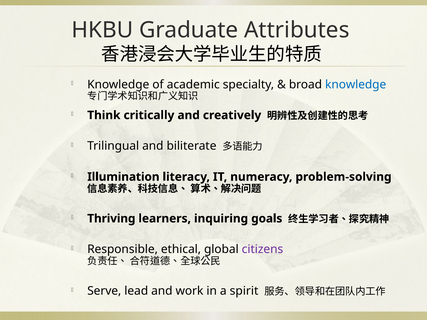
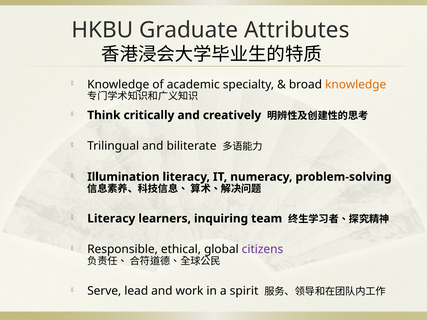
knowledge colour: blue -> orange (356, 84)
Thriving: Thriving -> Literacy (111, 219)
goals: goals -> team (267, 219)
